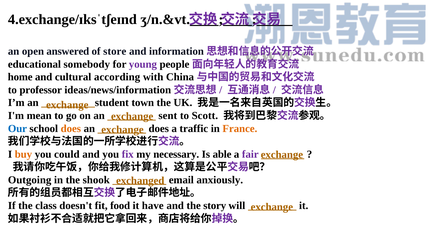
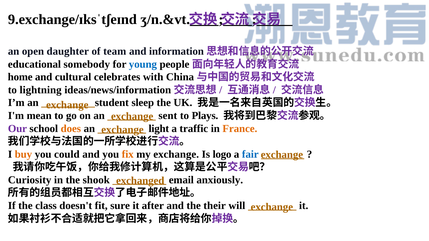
4.exchange/ɪksˈtʃeɪnd: 4.exchange/ɪksˈtʃeɪnd -> 9.exchange/ɪksˈtʃeɪnd (72, 20)
answered: answered -> daughter (68, 51)
store: store -> team (115, 51)
young colour: purple -> blue (143, 64)
according: according -> celebrates (117, 77)
professor: professor -> lightning (41, 90)
town: town -> sleep (143, 103)
Scott: Scott -> Plays (205, 116)
Our colour: blue -> purple (17, 129)
does: does -> light (159, 129)
fix colour: purple -> orange (128, 154)
my necessary: necessary -> exchange (176, 154)
able: able -> logo (222, 154)
fair colour: purple -> blue (250, 154)
Outgoing: Outgoing -> Curiosity (30, 180)
food: food -> sure (120, 206)
have: have -> after (153, 206)
story: story -> their (215, 206)
